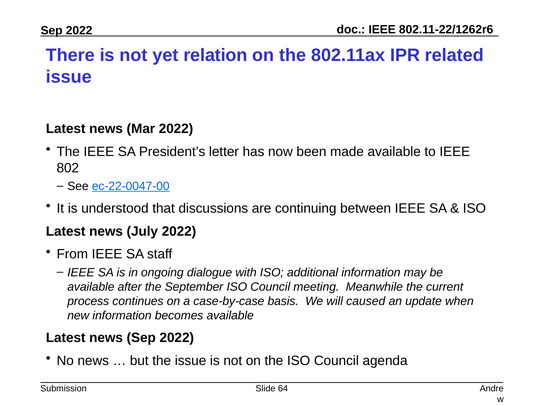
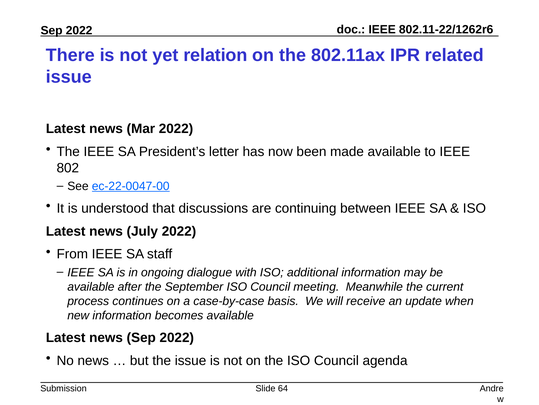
caused: caused -> receive (366, 301)
